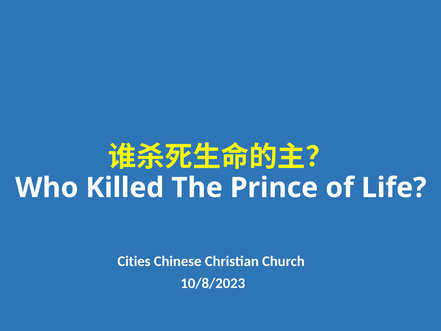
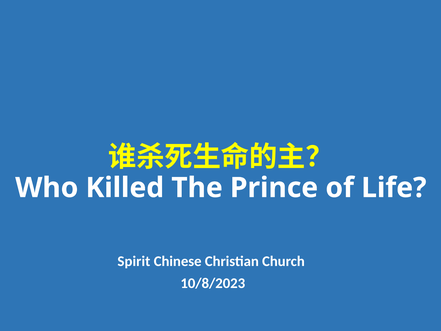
Cities: Cities -> Spirit (134, 261)
